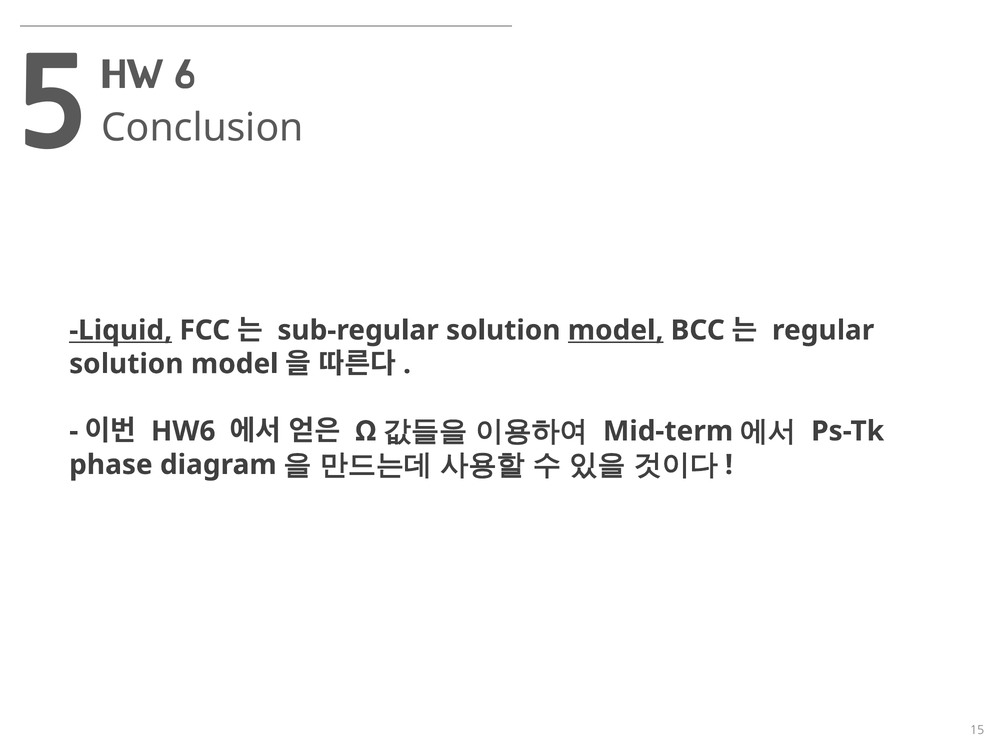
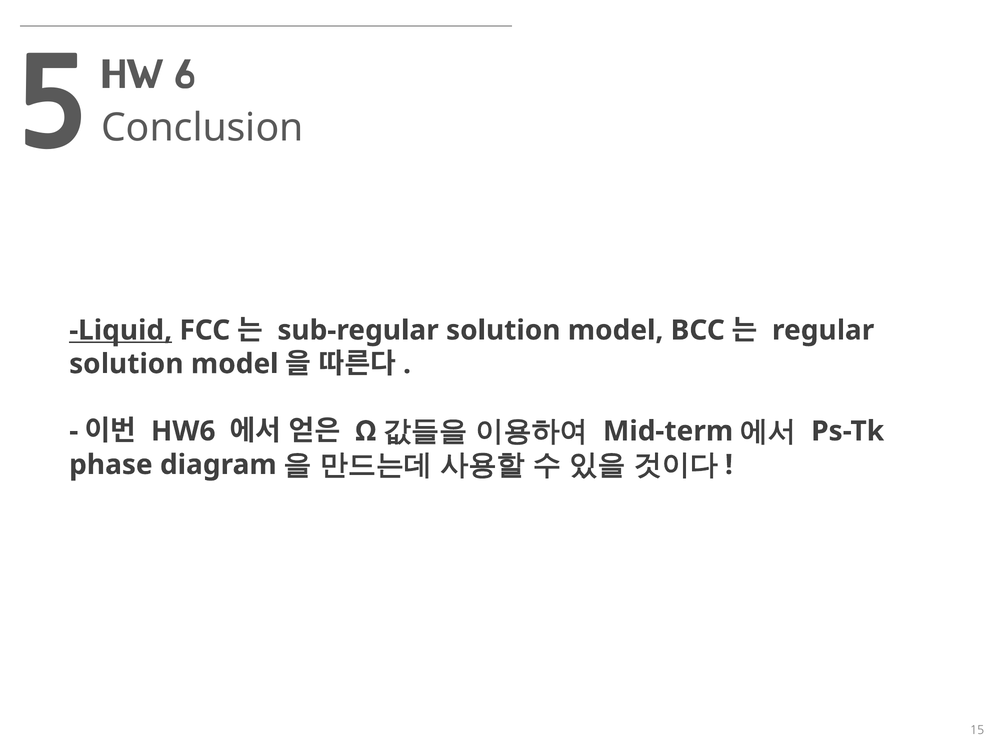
model underline: present -> none (616, 330)
